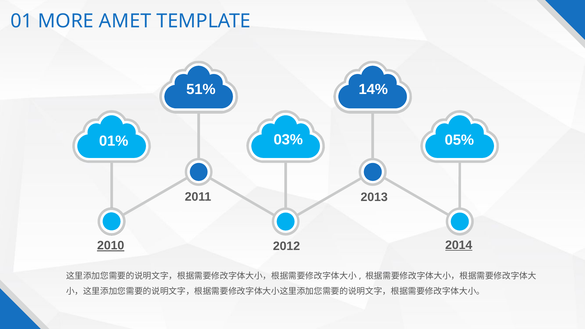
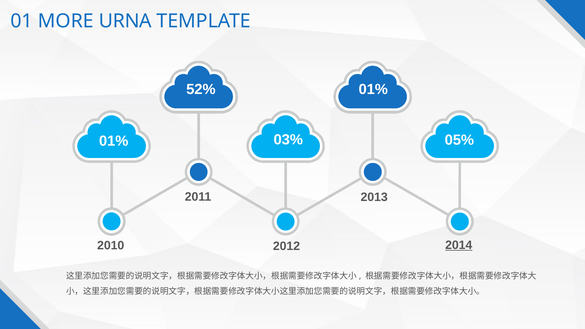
AMET: AMET -> URNA (125, 21)
51%: 51% -> 52% (201, 89)
14%: 14% -> 01% (373, 89)
2010 underline: present -> none (111, 246)
